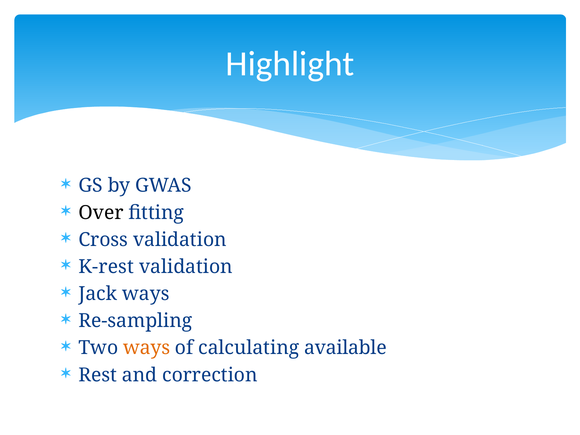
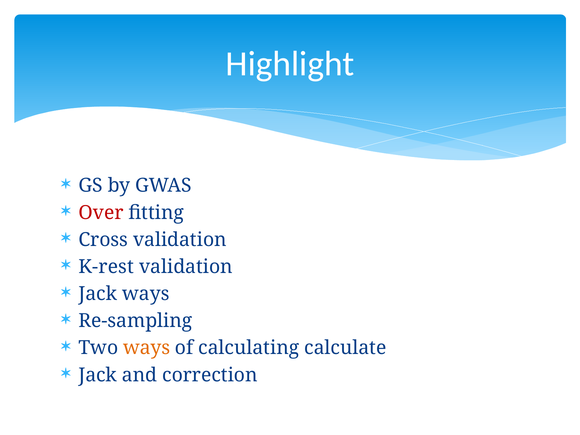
Over colour: black -> red (101, 213)
available: available -> calculate (345, 348)
Rest: Rest -> Jack (98, 375)
